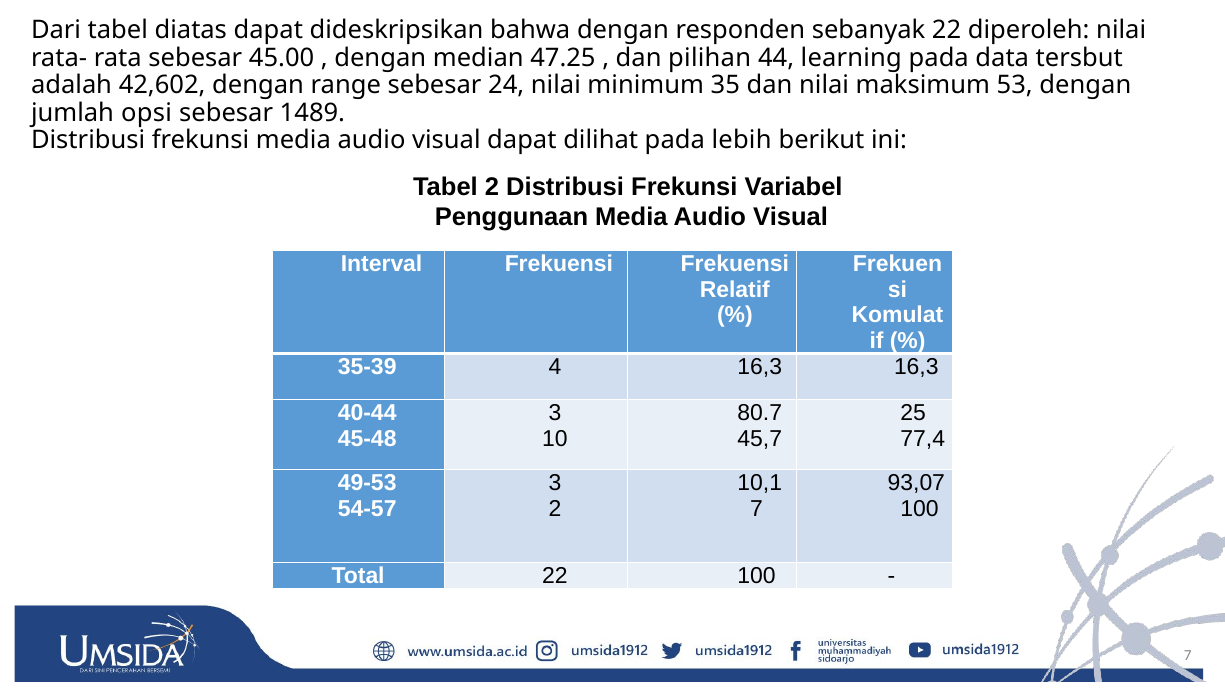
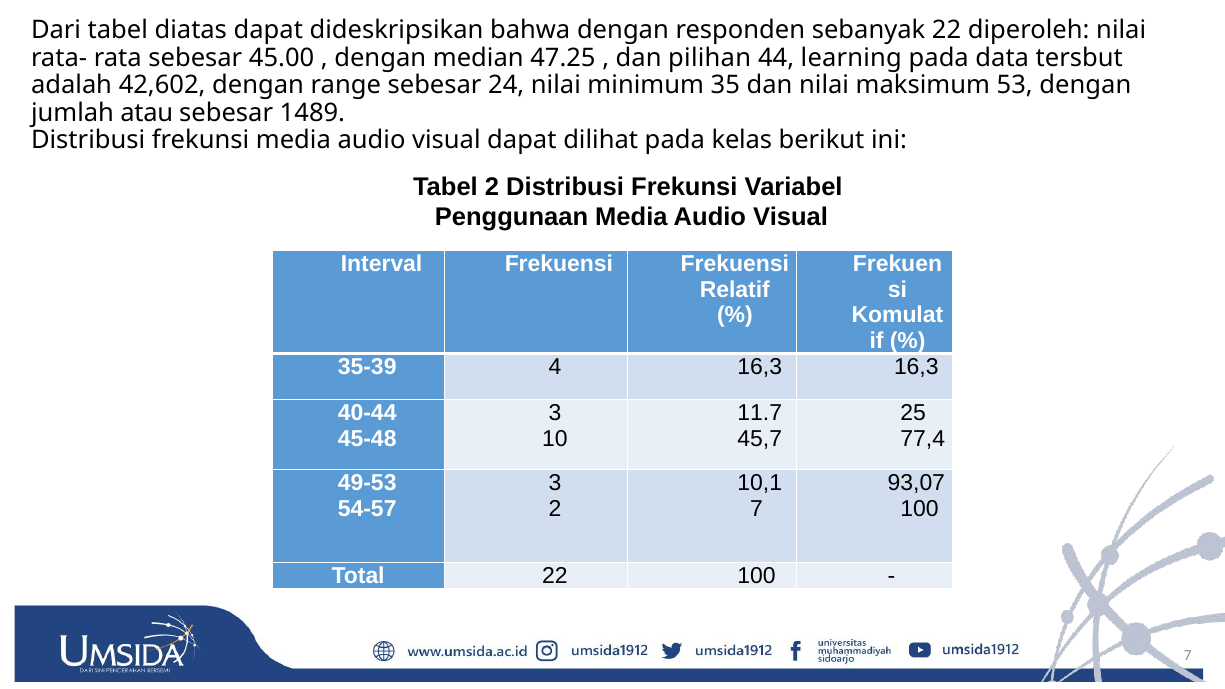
opsi: opsi -> atau (147, 113)
lebih: lebih -> kelas (742, 140)
80.7: 80.7 -> 11.7 (760, 413)
